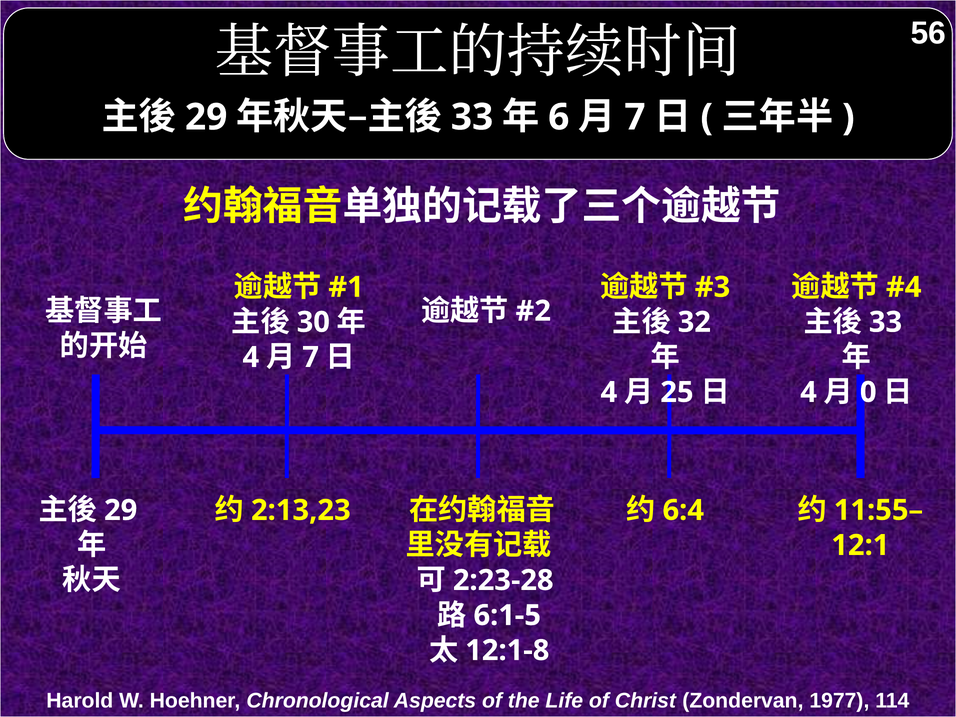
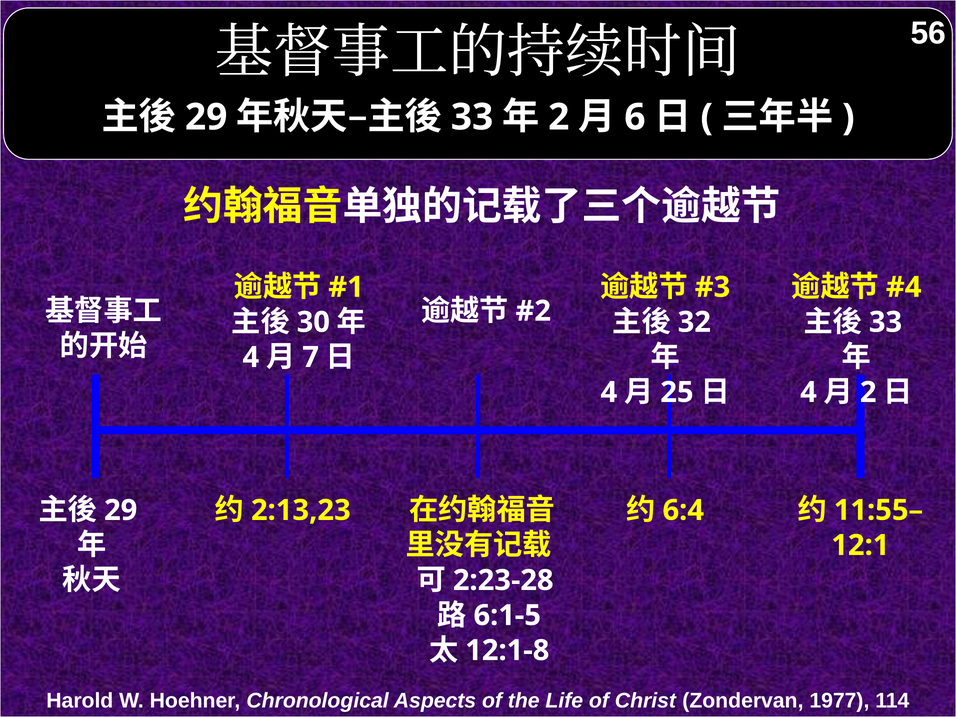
6: 6 -> 2 (559, 117)
7: 7 -> 6 (635, 117)
0: 0 -> 2 (868, 392)
